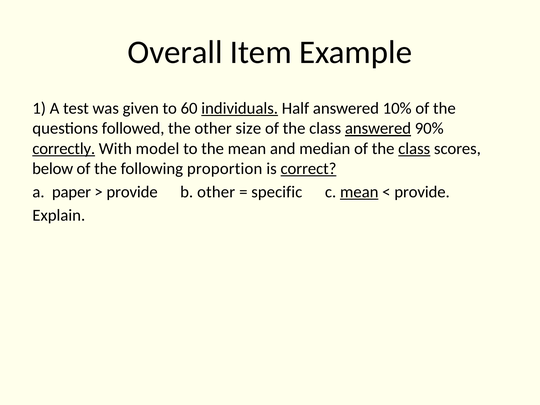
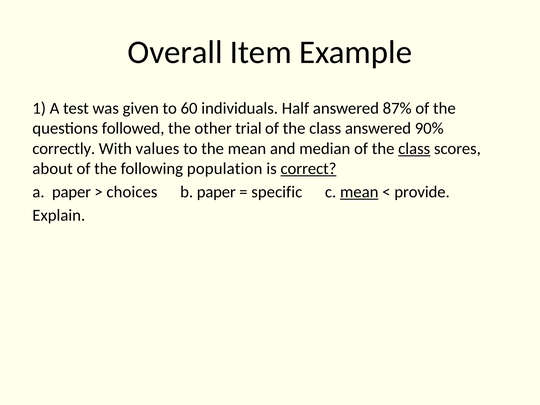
individuals underline: present -> none (240, 108)
10%: 10% -> 87% (397, 108)
size: size -> trial (249, 128)
answered underline: present -> none (378, 128)
correctly underline: present -> none (64, 149)
model: model -> values (158, 149)
below: below -> about (53, 169)
proportion: proportion -> population (225, 169)
provide: provide -> choices (132, 192)
b other: other -> paper (216, 192)
